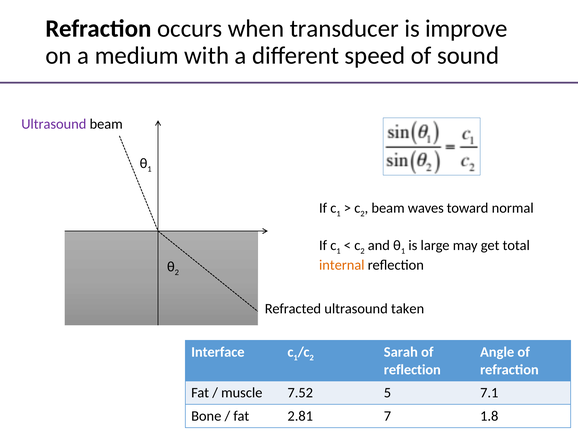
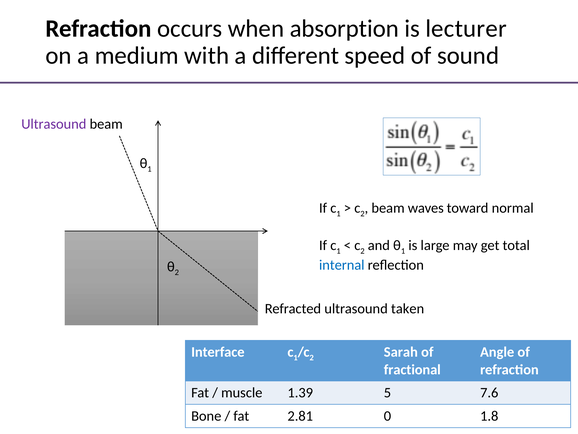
transducer: transducer -> absorption (344, 29)
improve: improve -> lecturer (466, 29)
internal colour: orange -> blue (342, 265)
reflection: reflection -> fractional (412, 369)
7.52: 7.52 -> 1.39 (300, 392)
7.1: 7.1 -> 7.6 (489, 392)
7: 7 -> 0 (387, 416)
